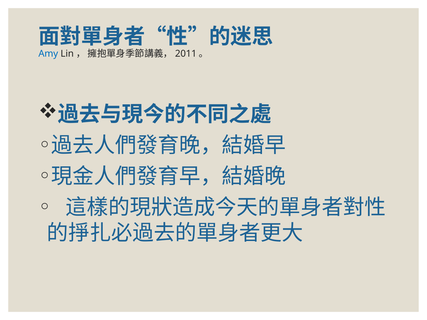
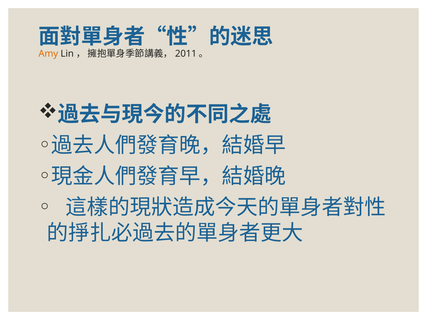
Amy colour: blue -> orange (48, 54)
